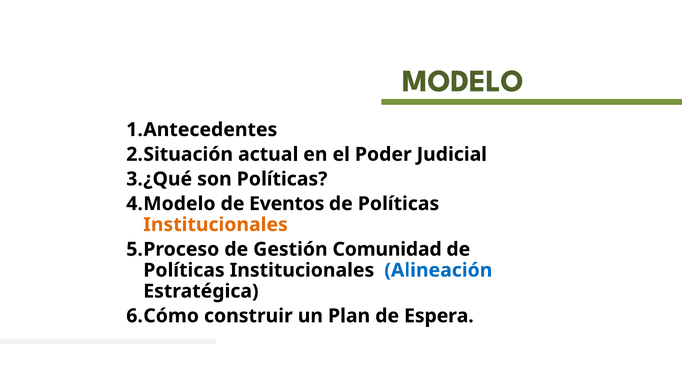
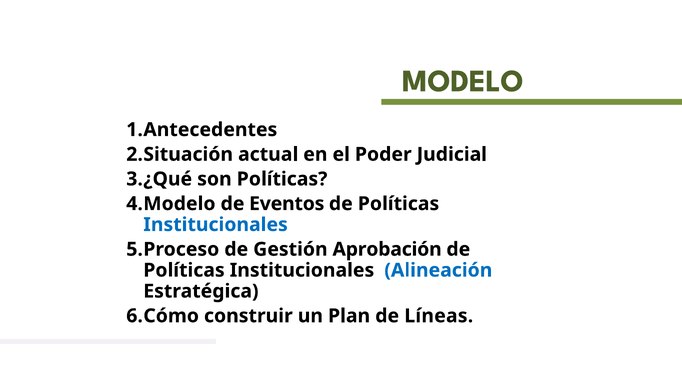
Institucionales colour: orange -> blue (216, 225)
Comunidad: Comunidad -> Aprobación (387, 250)
Espera: Espera -> Líneas (439, 316)
